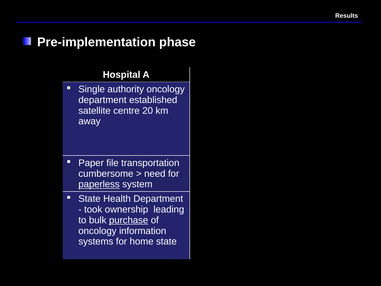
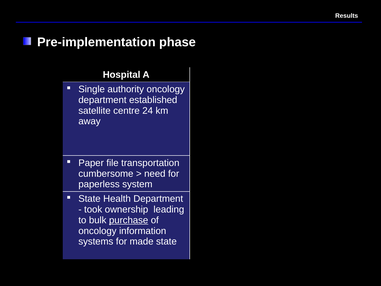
20: 20 -> 24 (148, 111)
paperless underline: present -> none (99, 184)
home: home -> made (142, 241)
